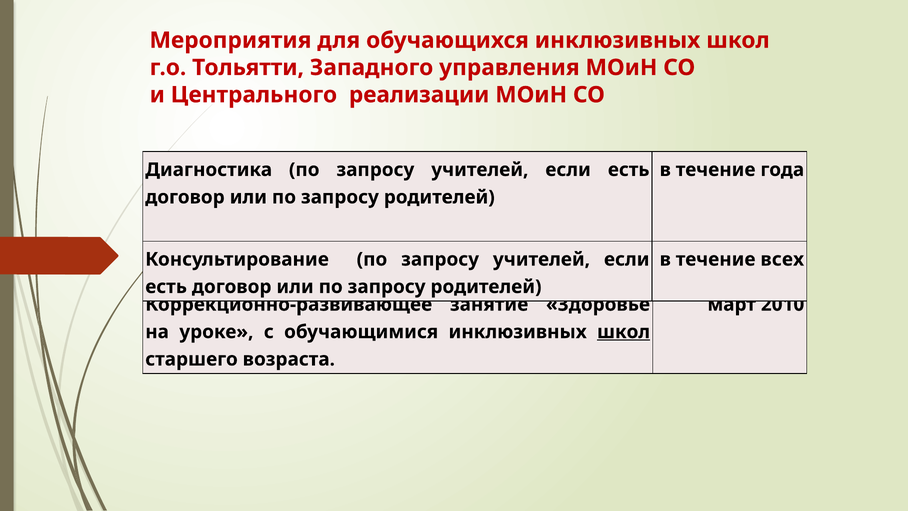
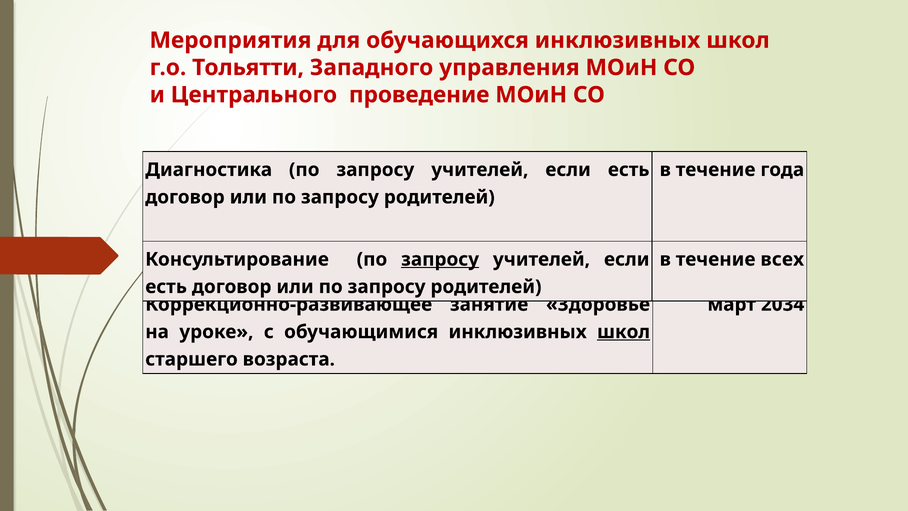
реализации: реализации -> проведение (419, 95)
запросу underline: none -> present (440, 259)
2010: 2010 -> 2034 (783, 304)
